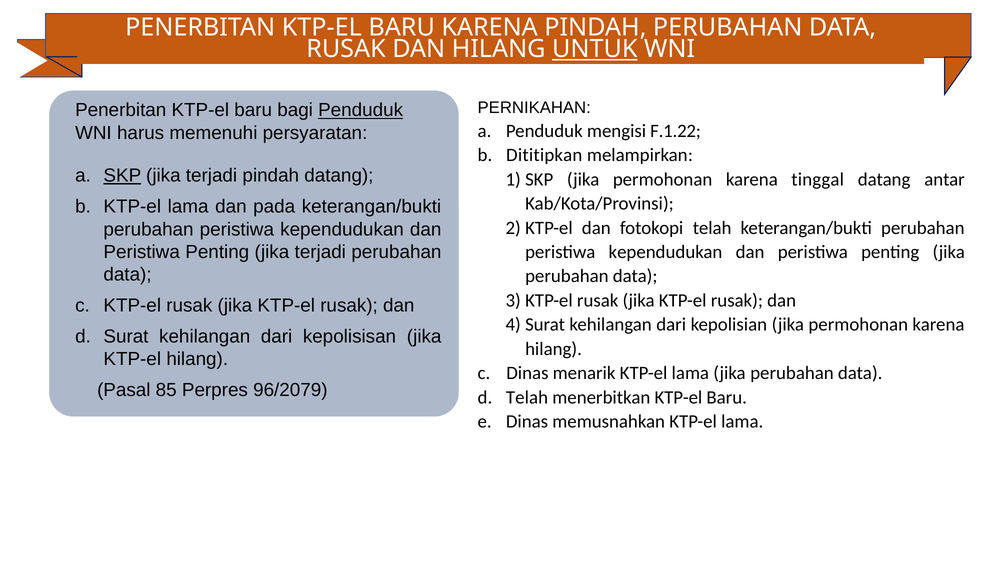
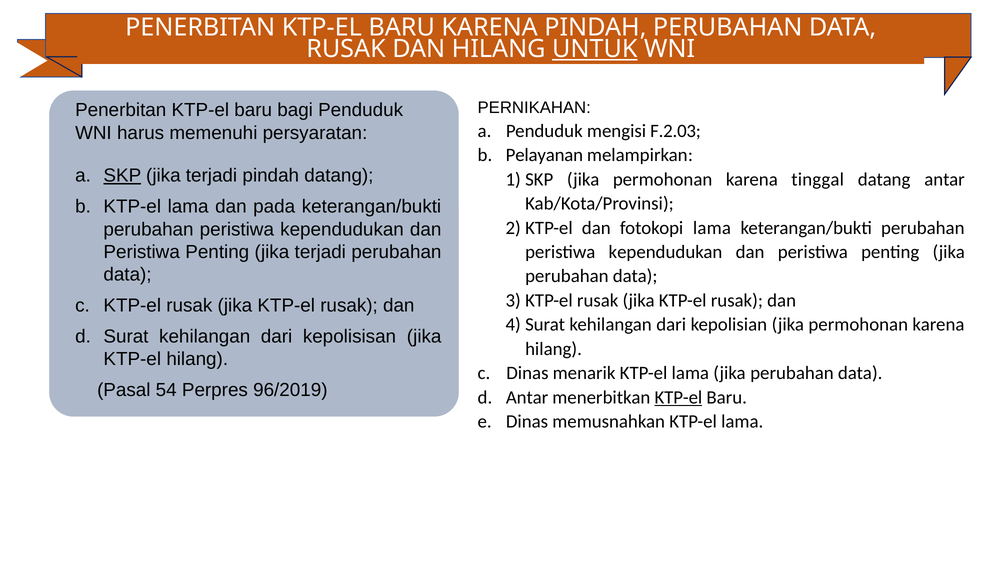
Penduduk underline: present -> none (361, 110)
F.1.22: F.1.22 -> F.2.03 (676, 131)
Dititipkan: Dititipkan -> Pelayanan (544, 155)
fotokopi telah: telah -> lama (712, 228)
85: 85 -> 54 (166, 390)
96/2079: 96/2079 -> 96/2019 (290, 390)
Telah: Telah -> Antar (527, 397)
KTP-el underline: none -> present (678, 397)
